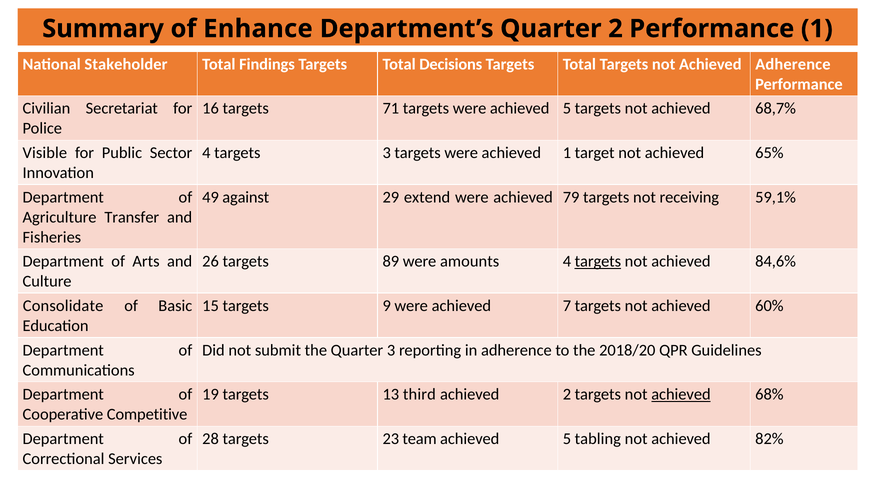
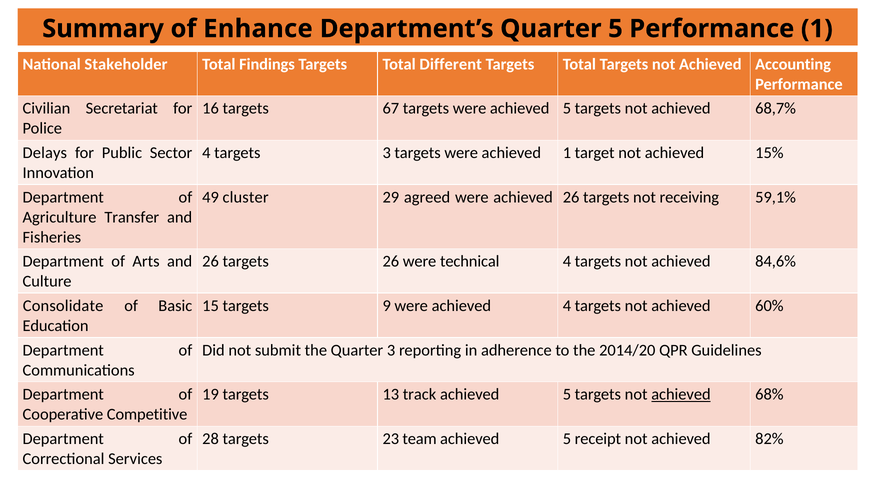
Quarter 2: 2 -> 5 (615, 29)
Decisions: Decisions -> Different (451, 64)
Achieved Adherence: Adherence -> Accounting (793, 64)
71: 71 -> 67 (391, 109)
Visible: Visible -> Delays (45, 153)
65%: 65% -> 15% (769, 153)
against: against -> cluster (246, 197)
extend: extend -> agreed (427, 197)
achieved 79: 79 -> 26 (571, 197)
targets 89: 89 -> 26 (391, 262)
amounts: amounts -> technical (470, 262)
targets underline: present -> none (598, 262)
achieved 7: 7 -> 4 (567, 306)
2018/20: 2018/20 -> 2014/20 (627, 350)
third: third -> track (420, 395)
2: 2 -> 5 (567, 395)
tabling: tabling -> receipt (598, 439)
